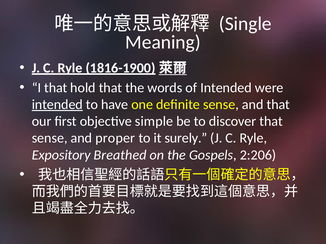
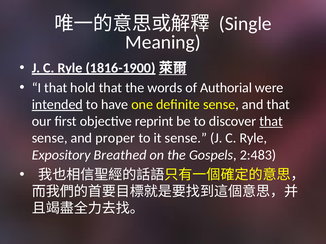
of Intended: Intended -> Authorial (226, 88)
simple: simple -> reprint (154, 122)
that underline: none -> present (271, 122)
it surely: surely -> sense (186, 138)
2:206: 2:206 -> 2:483 (258, 155)
